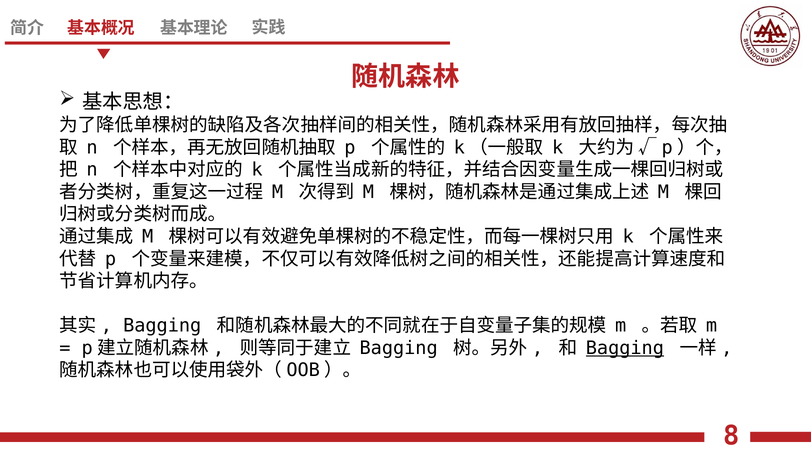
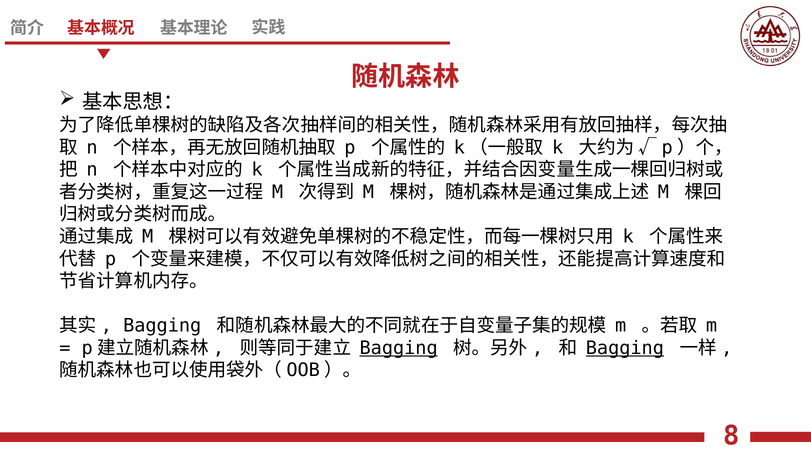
Bagging underline: none -> present (399, 348)
